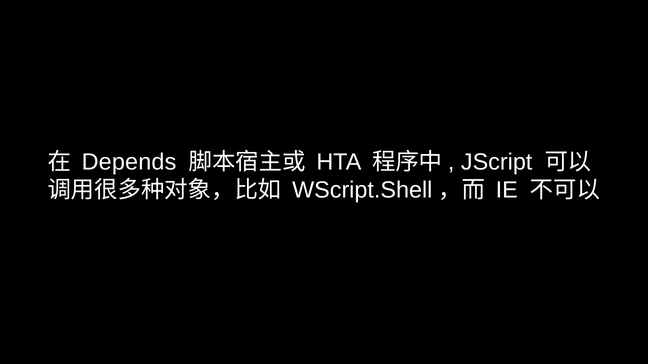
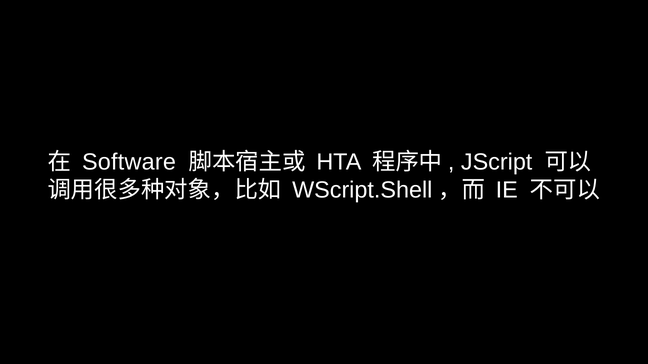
Depends: Depends -> Software (129, 162)
